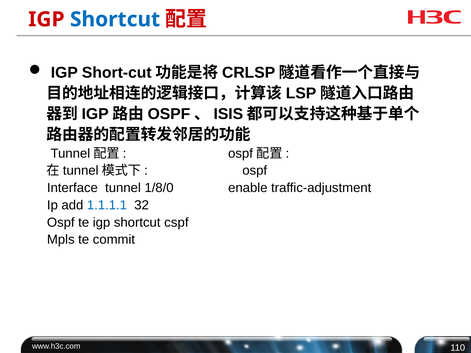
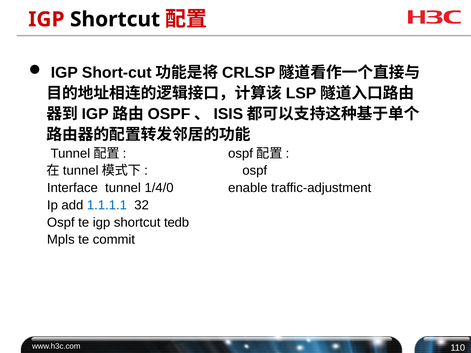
Shortcut colour: blue -> black (115, 19)
1/8/0: 1/8/0 -> 1/4/0 (159, 188)
cspf: cspf -> tedb (177, 223)
